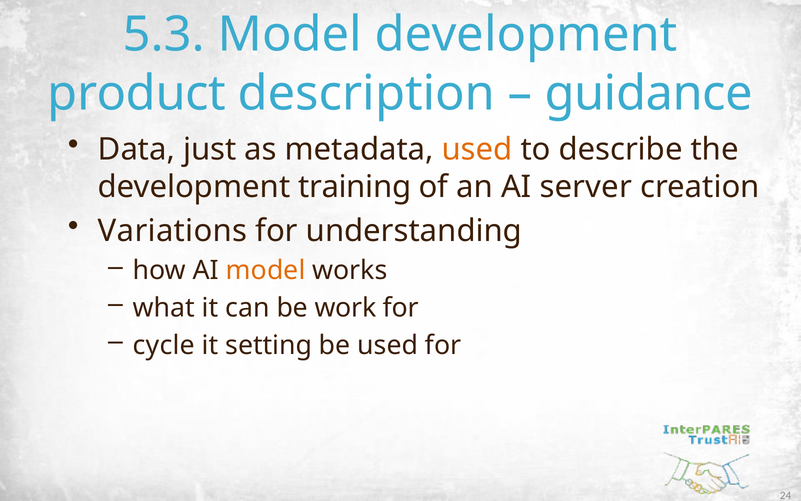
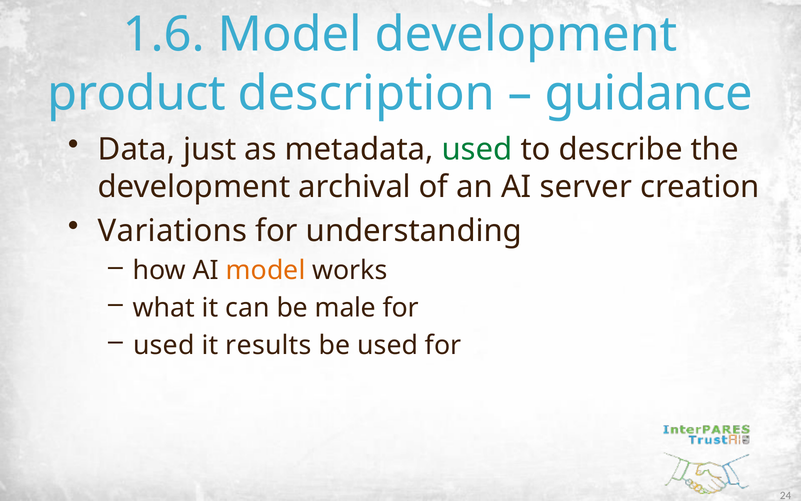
5.3: 5.3 -> 1.6 (164, 35)
used colour: orange -> green (477, 150)
training: training -> archival (355, 187)
work: work -> male (345, 308)
cycle: cycle -> used (164, 345)
setting: setting -> results (269, 345)
